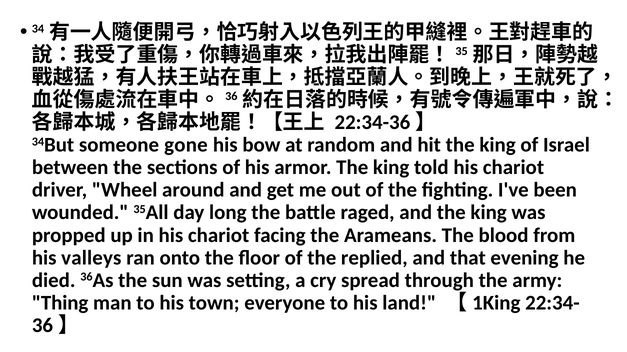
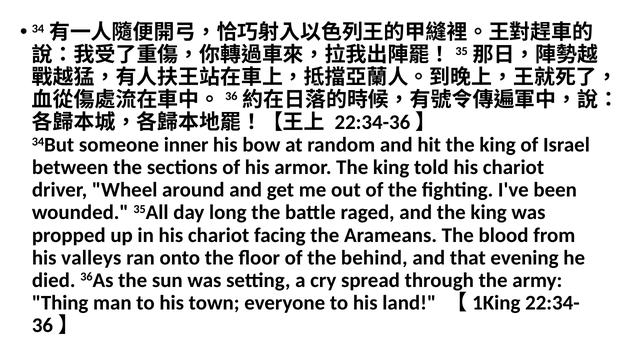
gone: gone -> inner (186, 145)
replied: replied -> behind (374, 258)
